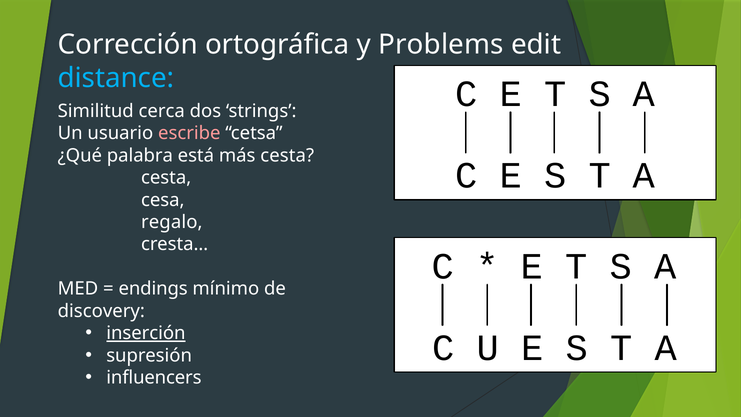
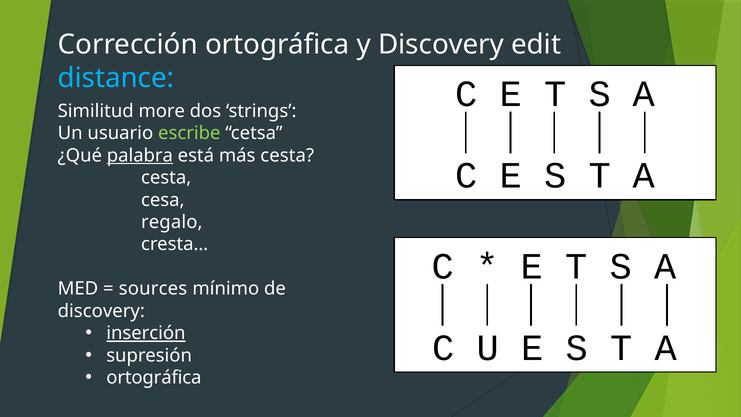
y Problems: Problems -> Discovery (441, 45)
cerca: cerca -> more (162, 111)
escribe colour: pink -> light green (189, 133)
palabra underline: none -> present (140, 155)
endings: endings -> sources (153, 289)
influencers: influencers -> ortográfica (154, 378)
